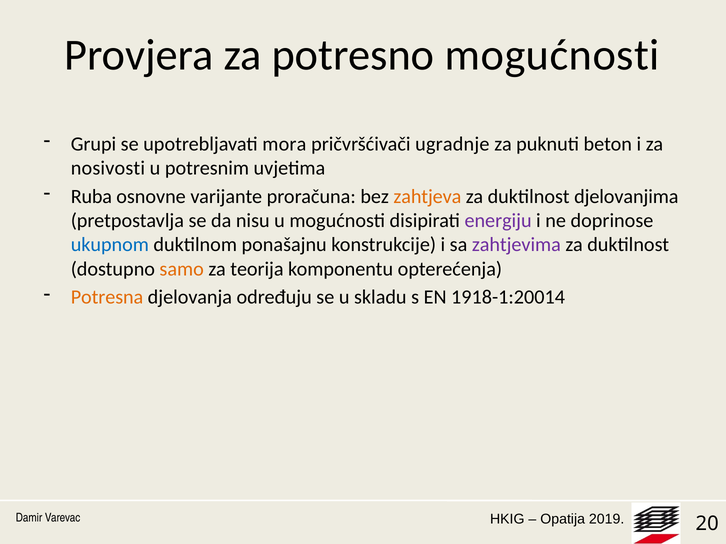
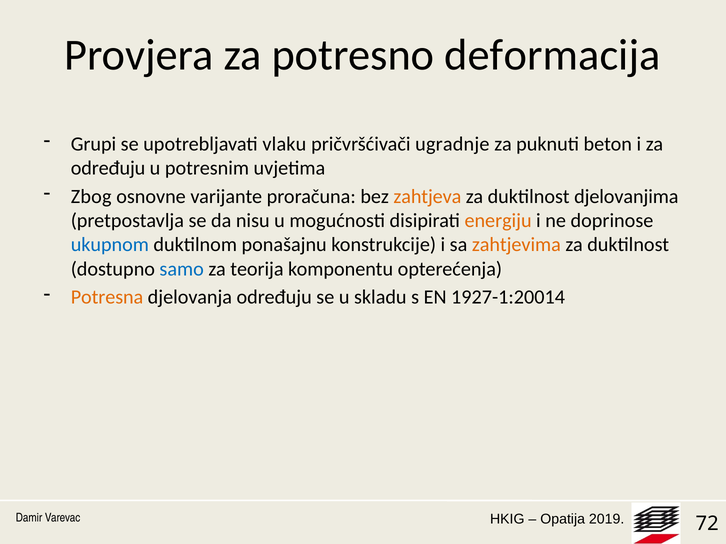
potresno mogućnosti: mogućnosti -> deformacija (552, 55)
mora: mora -> vlaku (284, 144)
nosivosti: nosivosti -> određuju (108, 168)
Ruba: Ruba -> Zbog (91, 197)
energiju colour: purple -> orange (498, 221)
zahtjevima colour: purple -> orange (516, 245)
samo colour: orange -> blue (182, 269)
1918-1:20014: 1918-1:20014 -> 1927-1:20014 (508, 297)
20: 20 -> 72 (707, 524)
